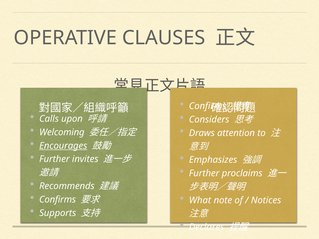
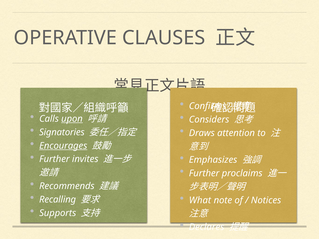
upon underline: none -> present (72, 119)
Welcoming: Welcoming -> Signatories (62, 132)
Confirms: Confirms -> Recalling (58, 200)
